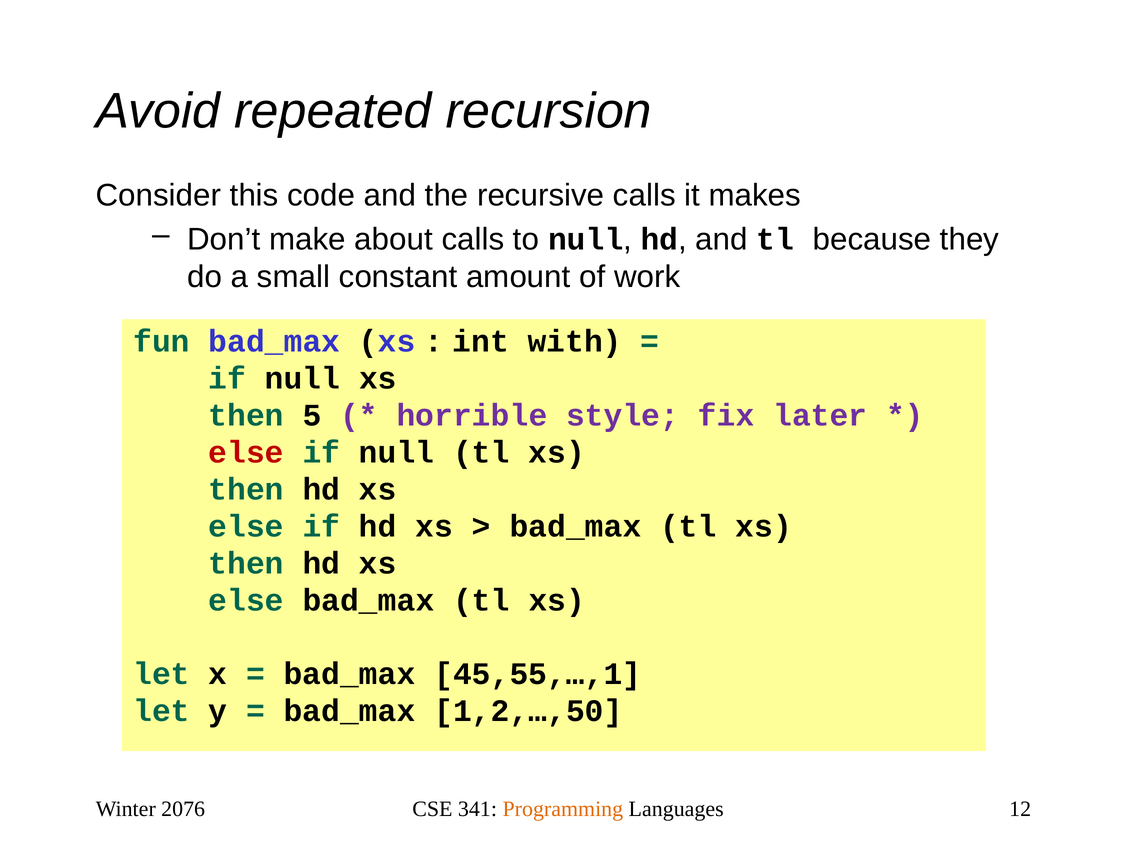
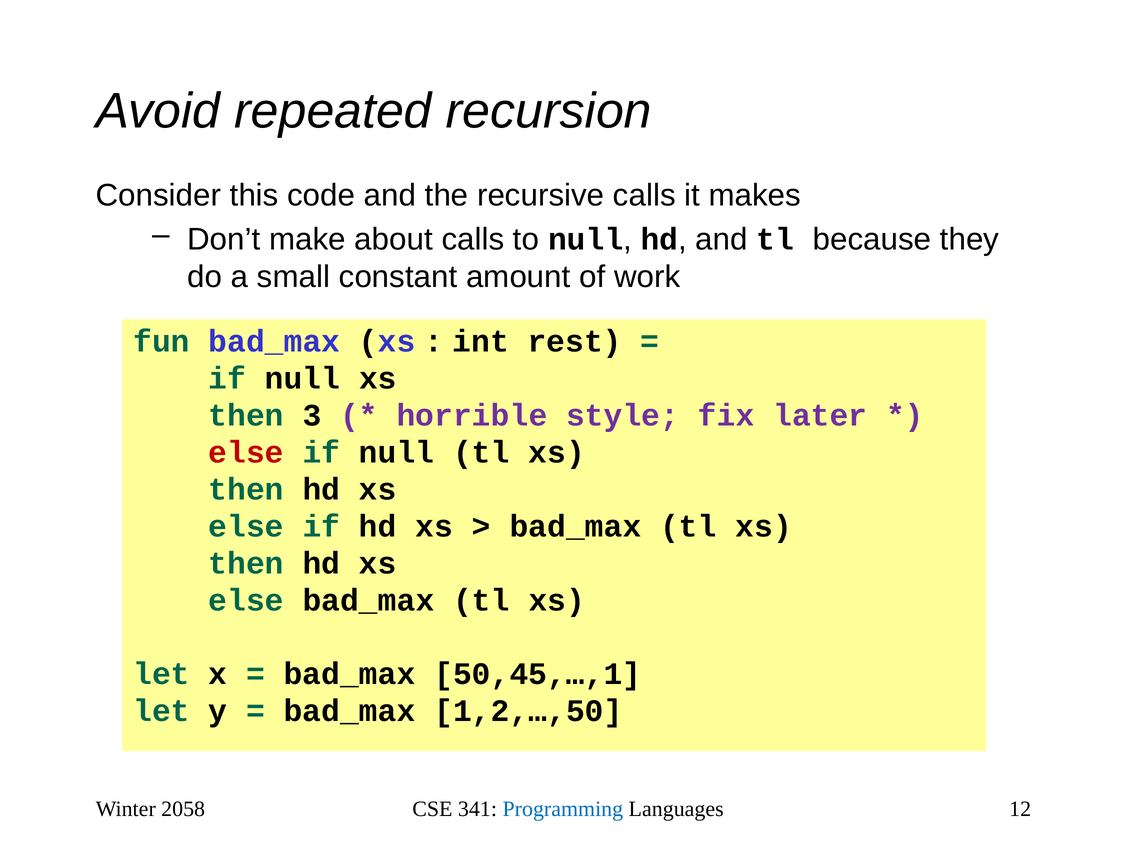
with: with -> rest (575, 342)
5: 5 -> 3 (312, 416)
45,55,…,1: 45,55,…,1 -> 50,45,…,1 (538, 674)
2076: 2076 -> 2058 (183, 809)
Programming colour: orange -> blue (563, 809)
